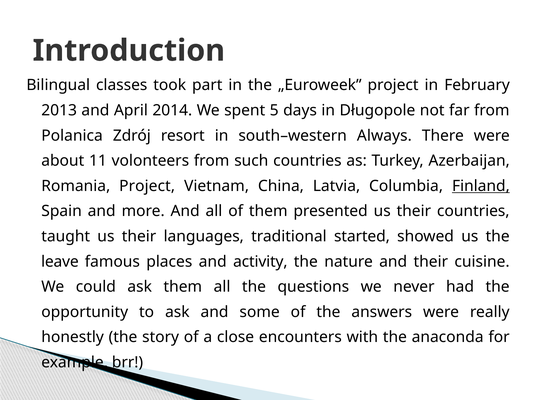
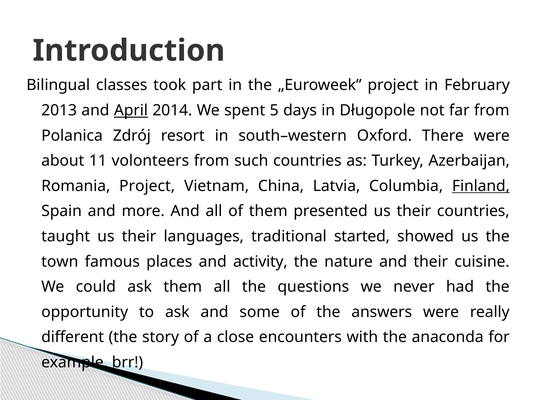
April underline: none -> present (131, 111)
Always: Always -> Oxford (384, 136)
leave: leave -> town (60, 262)
honestly: honestly -> different (73, 338)
